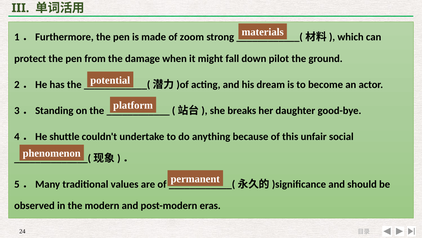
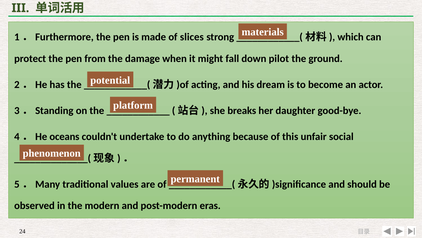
zoom: zoom -> slices (192, 37)
shuttle: shuttle -> oceans (64, 136)
